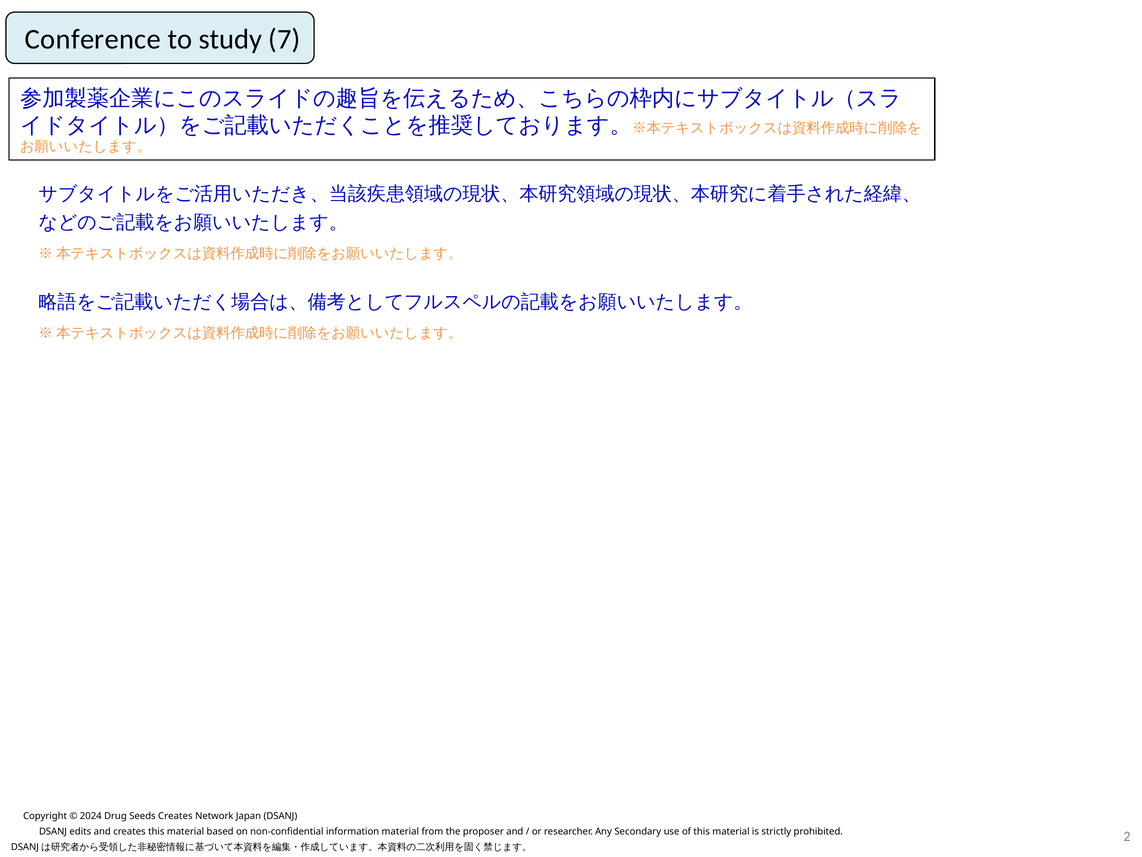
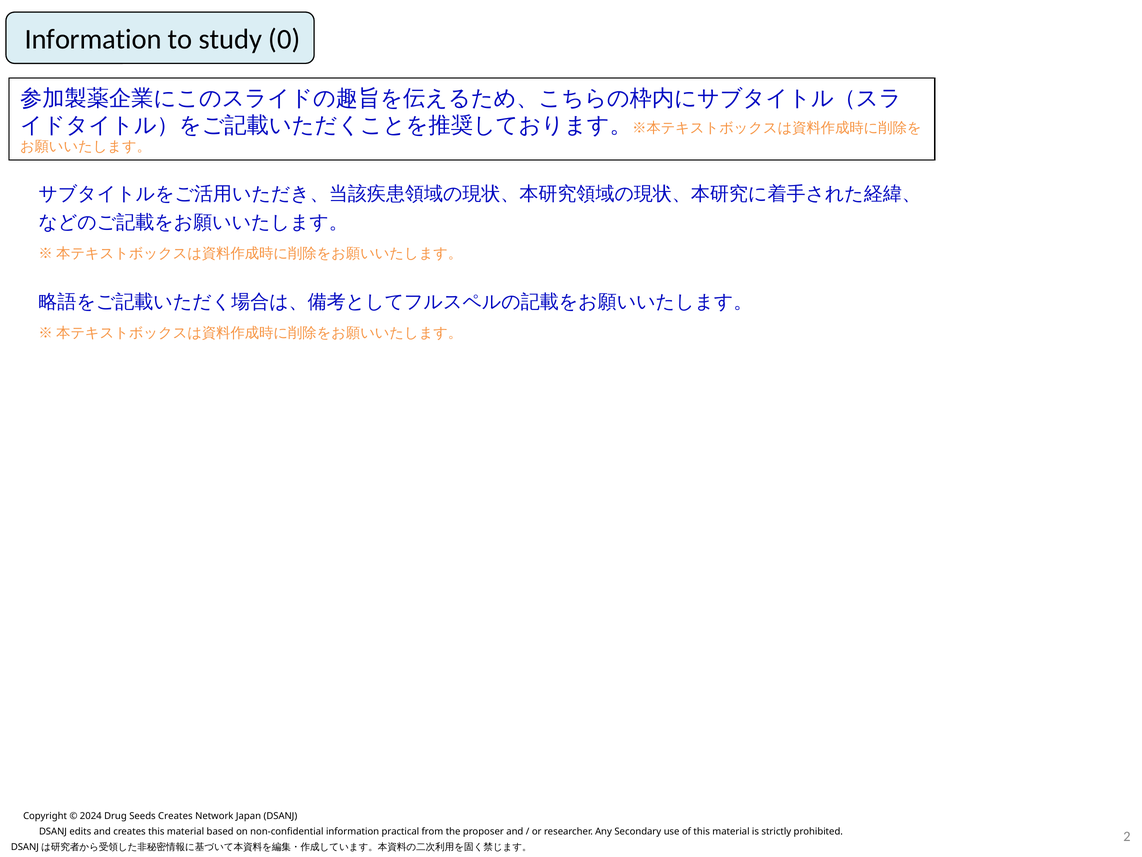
Conference: Conference -> Information (93, 39)
7: 7 -> 0 (284, 39)
information material: material -> practical (400, 831)
